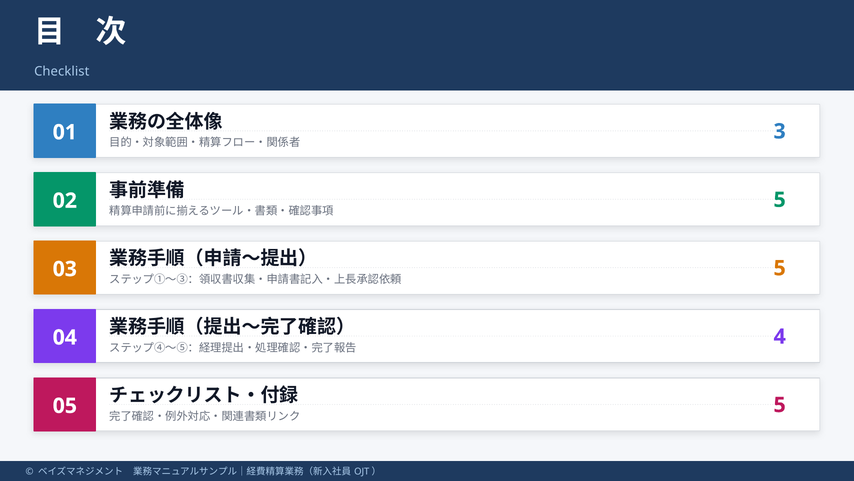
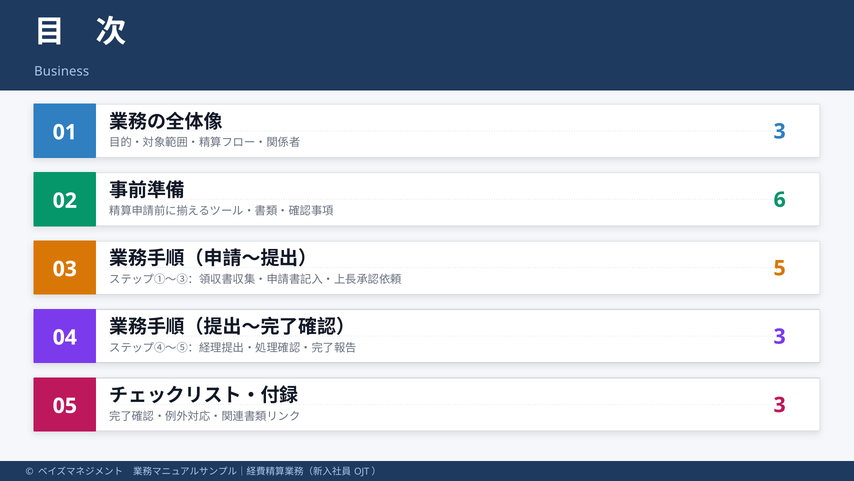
Checklist: Checklist -> Business (62, 71)
5: 5 -> 6 (780, 200)
4: 4 -> 3 (780, 336)
5: 5 -> 3 (780, 405)
